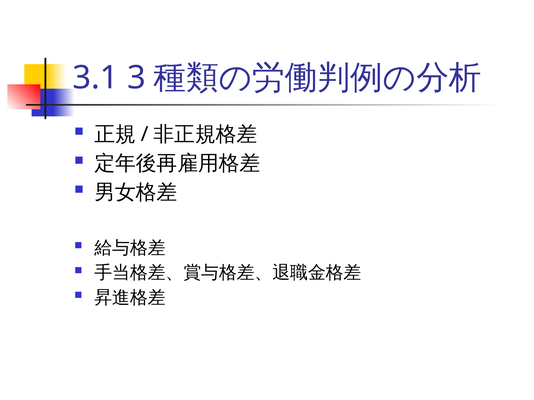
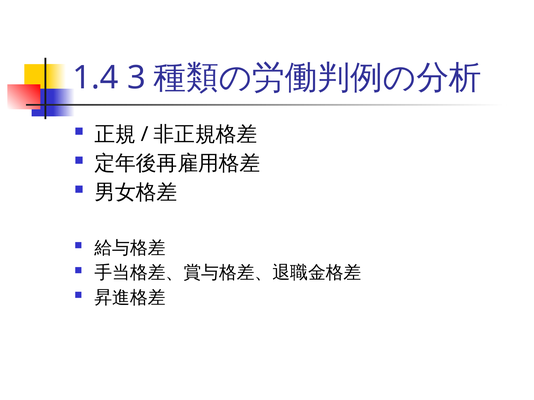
3.1: 3.1 -> 1.4 (96, 78)
